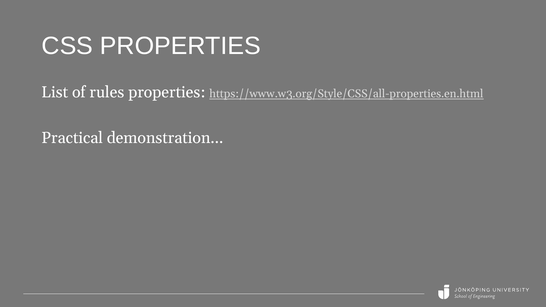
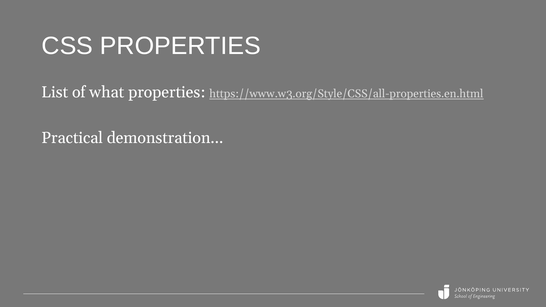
rules: rules -> what (107, 92)
